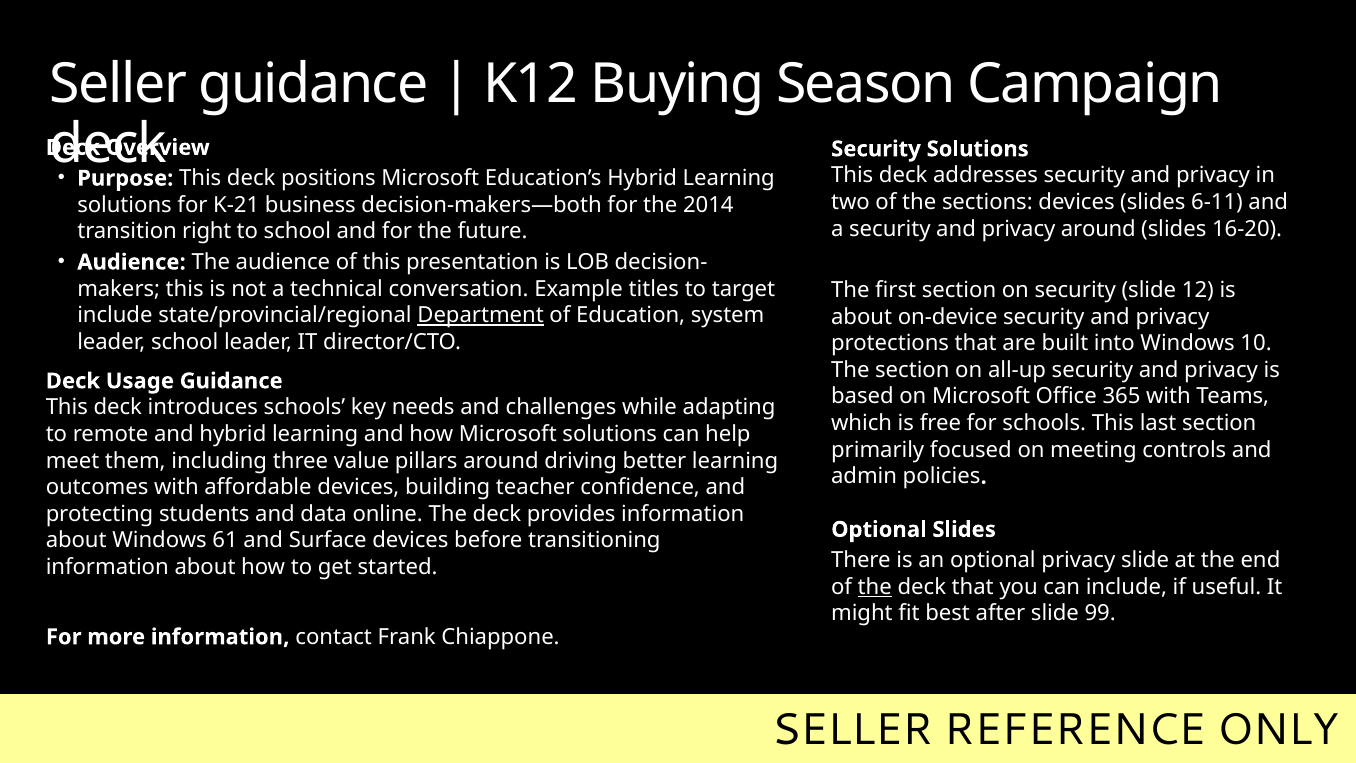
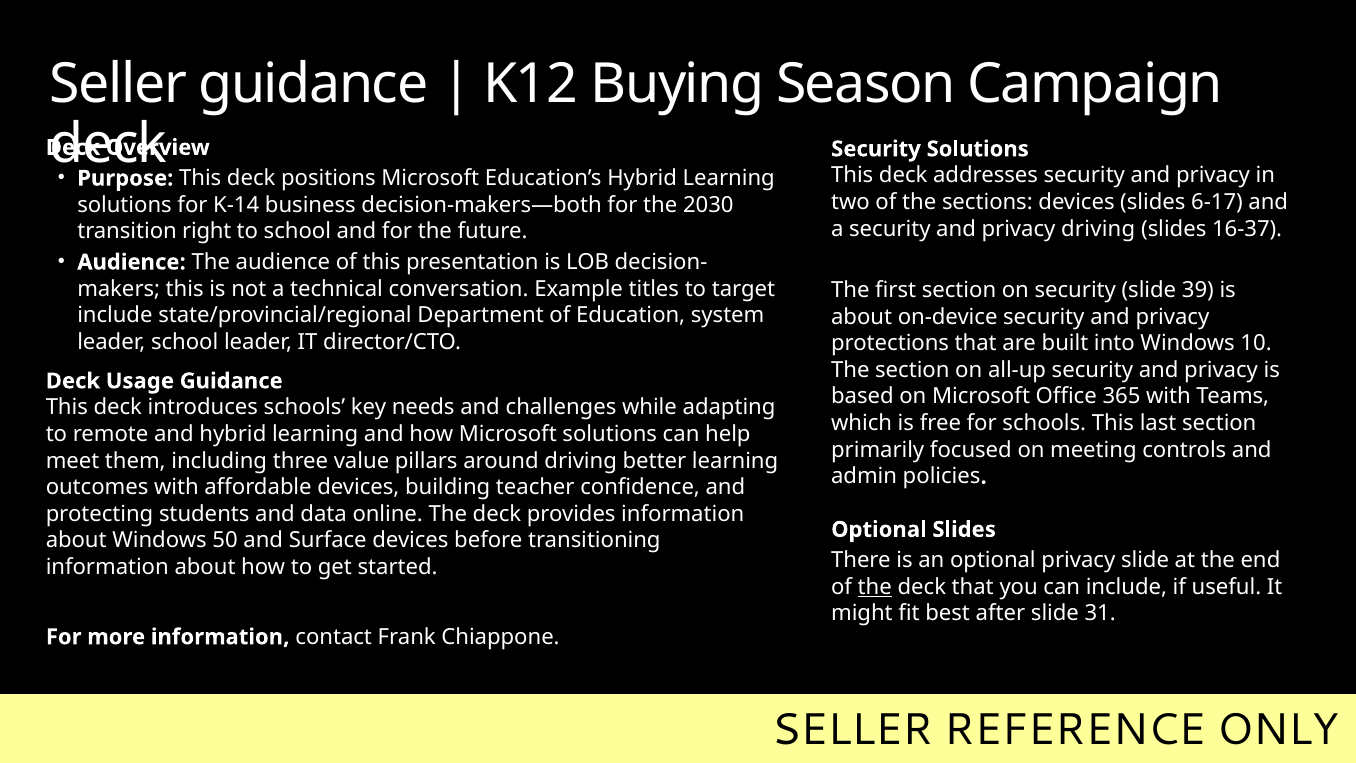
6-11: 6-11 -> 6-17 (1217, 202)
K-21: K-21 -> K-14 (236, 205)
2014: 2014 -> 2030 (708, 205)
privacy around: around -> driving (1098, 229)
16-20: 16-20 -> 16-37 (1247, 229)
12: 12 -> 39 (1198, 290)
Department underline: present -> none (481, 315)
61: 61 -> 50 (225, 540)
99: 99 -> 31 (1100, 613)
